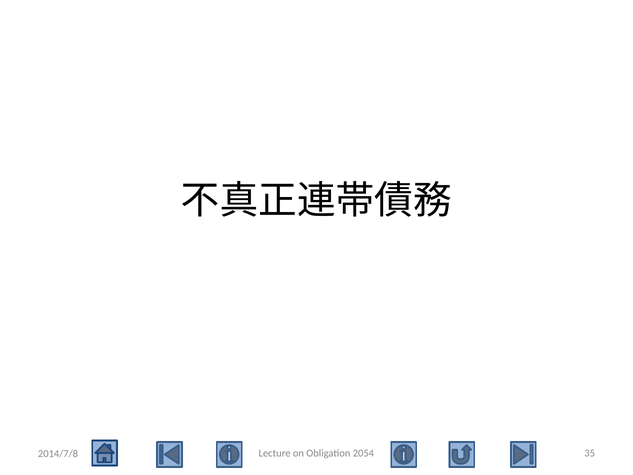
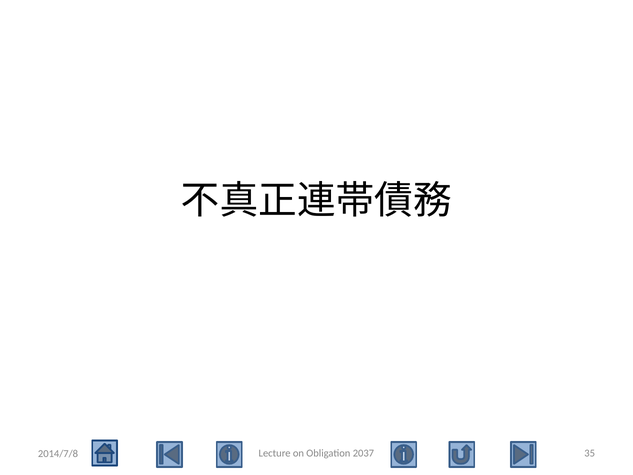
2054: 2054 -> 2037 (363, 453)
